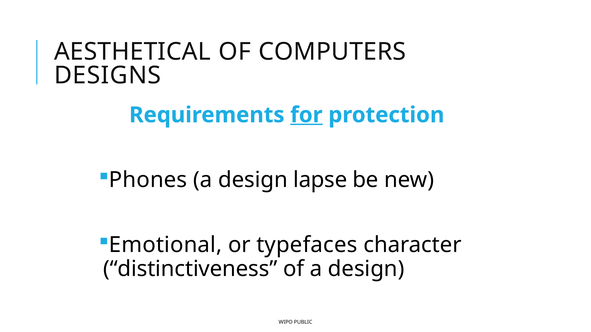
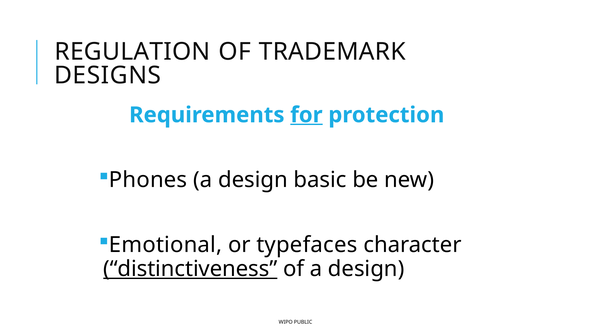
AESTHETICAL: AESTHETICAL -> REGULATION (132, 52)
COMPUTERS: COMPUTERS -> TRADEMARK (332, 52)
lapse: lapse -> basic (320, 180)
distinctiveness underline: none -> present (190, 269)
